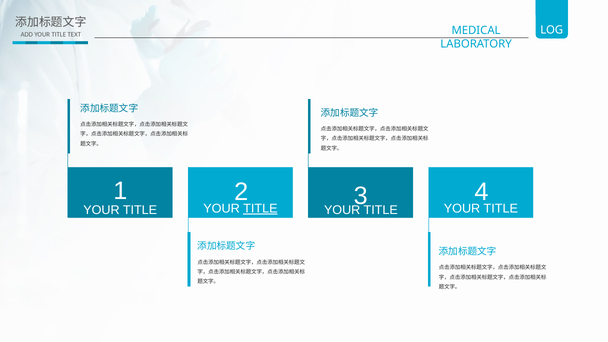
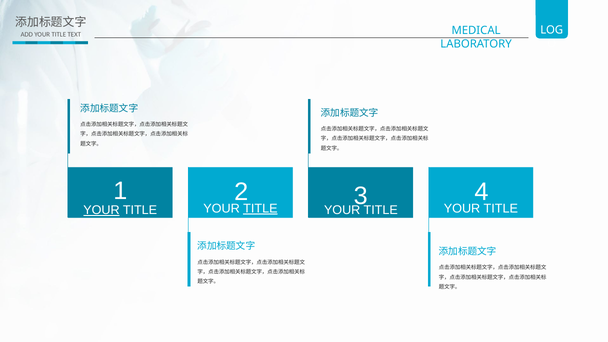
YOUR underline: none -> present (102, 210)
